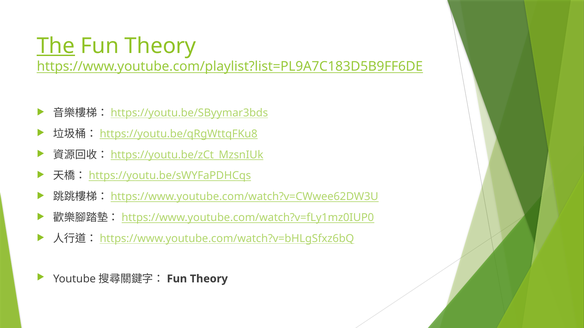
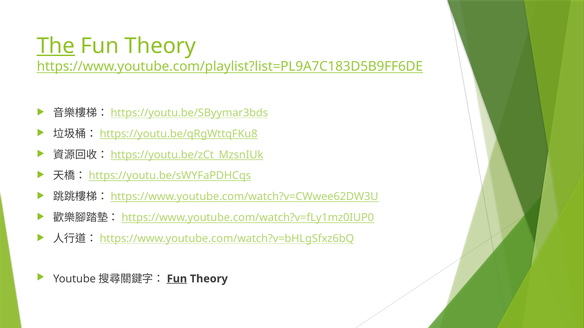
Fun underline: none -> present (177, 279)
